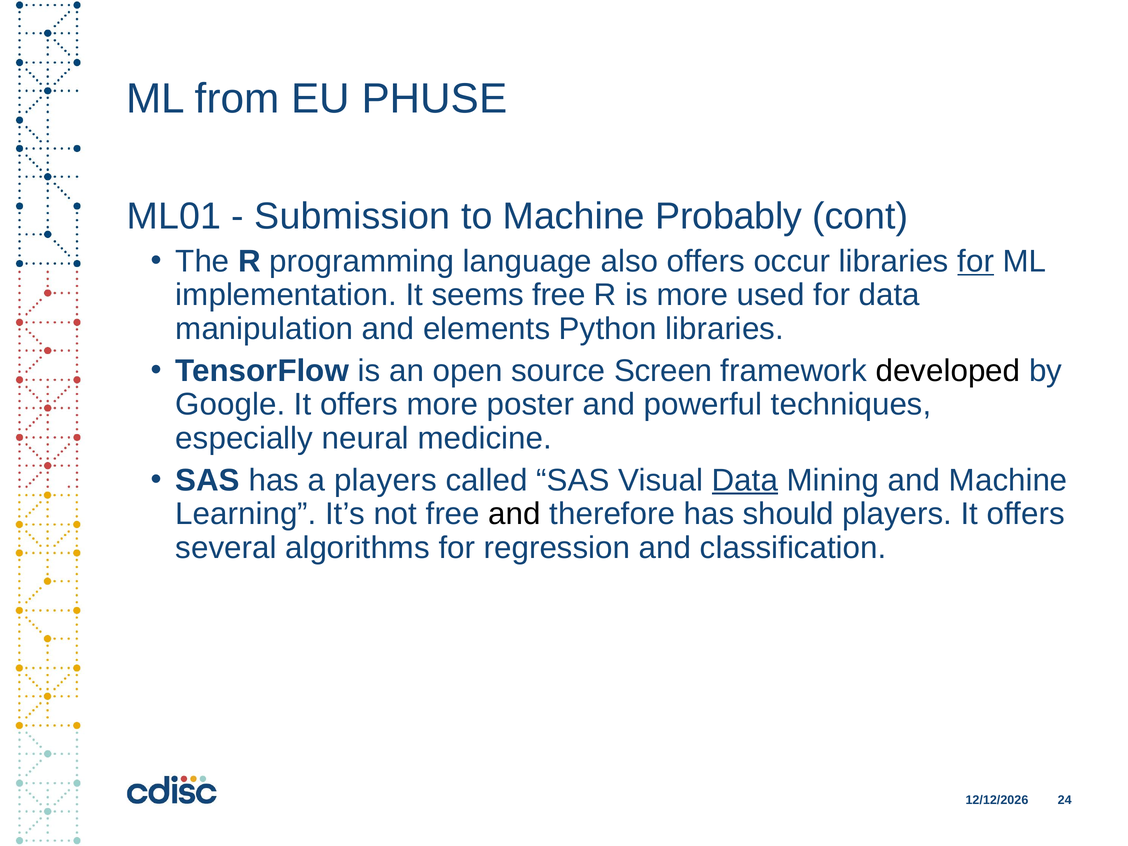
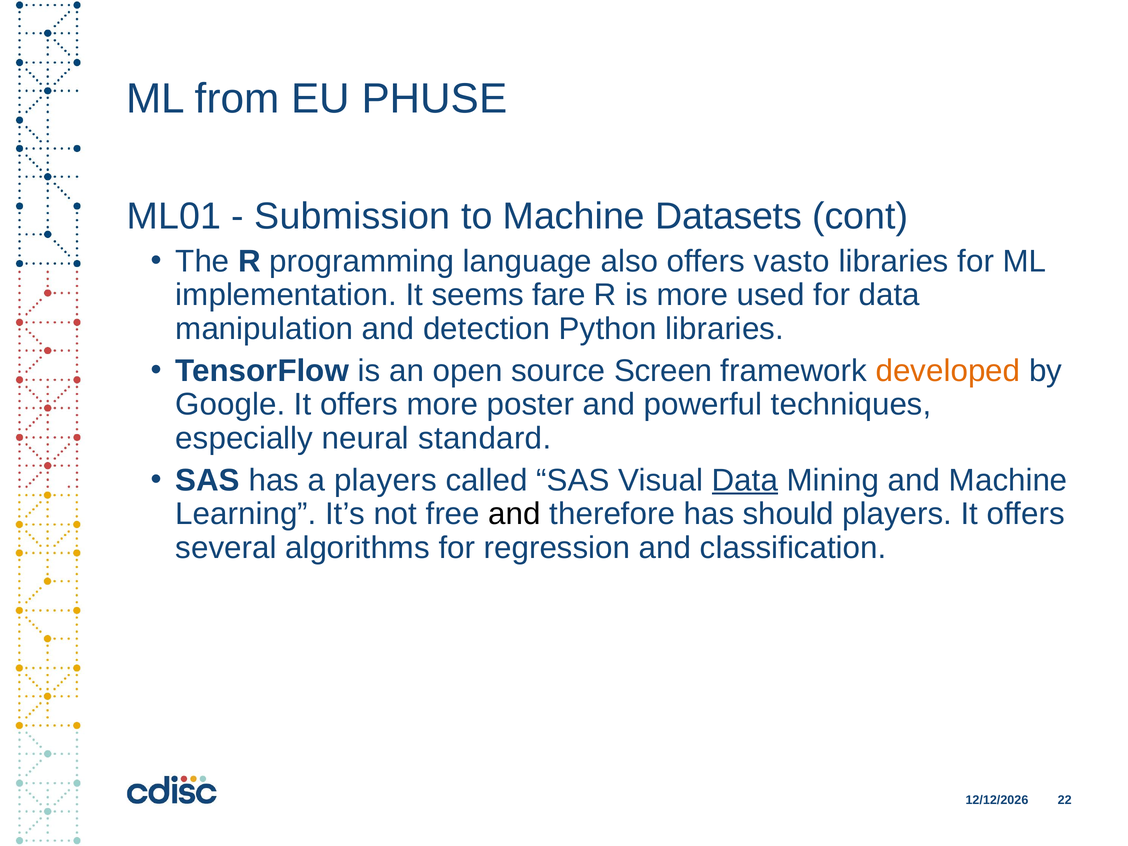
Probably: Probably -> Datasets (729, 216)
occur: occur -> vasto (792, 261)
for underline: present -> none (976, 261)
seems free: free -> fare (559, 295)
elements: elements -> detection (487, 329)
developed colour: black -> orange (948, 371)
medicine: medicine -> standard (485, 438)
24: 24 -> 22 (1065, 800)
